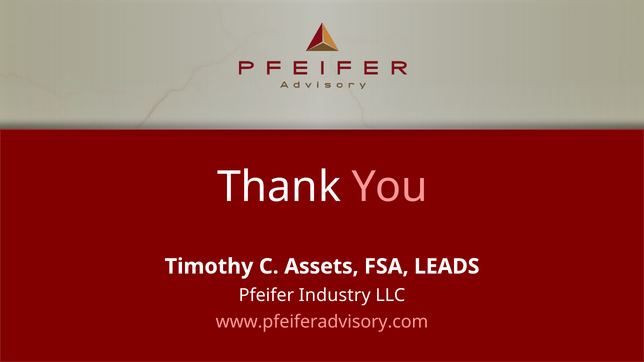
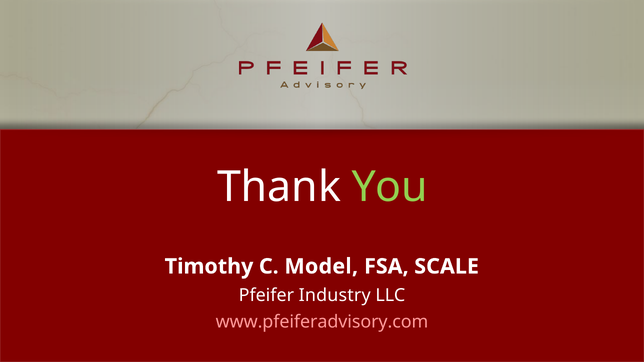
You colour: pink -> light green (390, 187)
Assets: Assets -> Model (321, 267)
LEADS: LEADS -> SCALE (447, 267)
